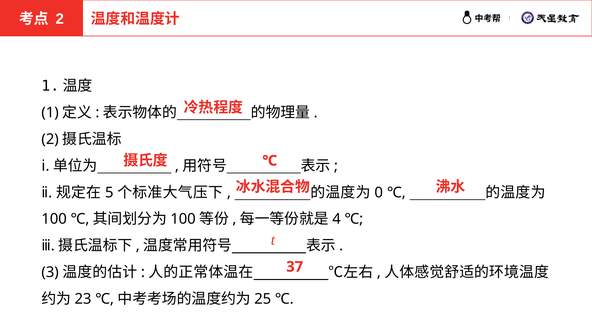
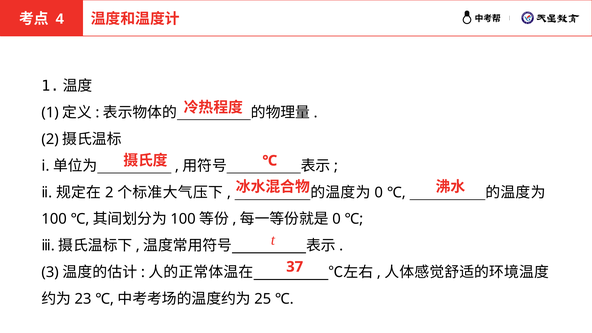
2: 2 -> 4 (60, 19)
5: 5 -> 2 (109, 192)
4: 4 -> 0 (336, 219)
